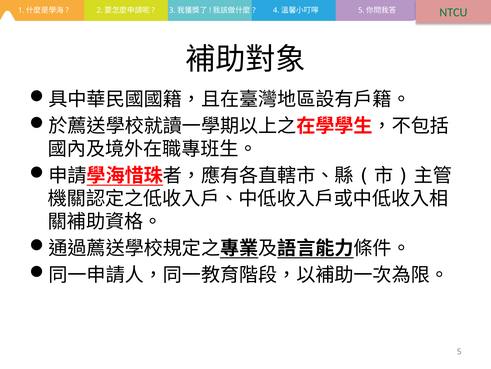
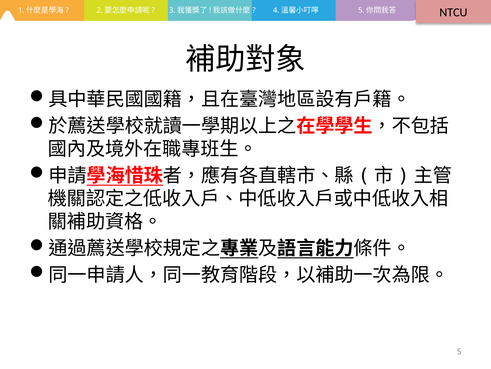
NTCU colour: green -> black (453, 12)
